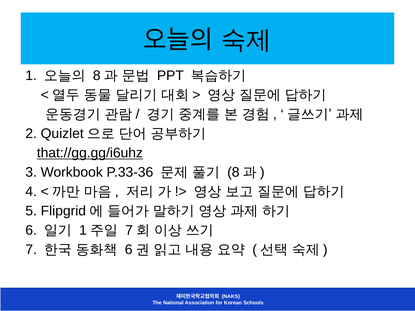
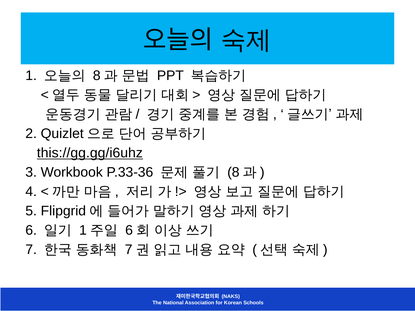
that://gg.gg/i6uhz: that://gg.gg/i6uhz -> this://gg.gg/i6uhz (90, 153)
7: 7 -> 6 (129, 231)
6: 6 -> 7 (129, 250)
